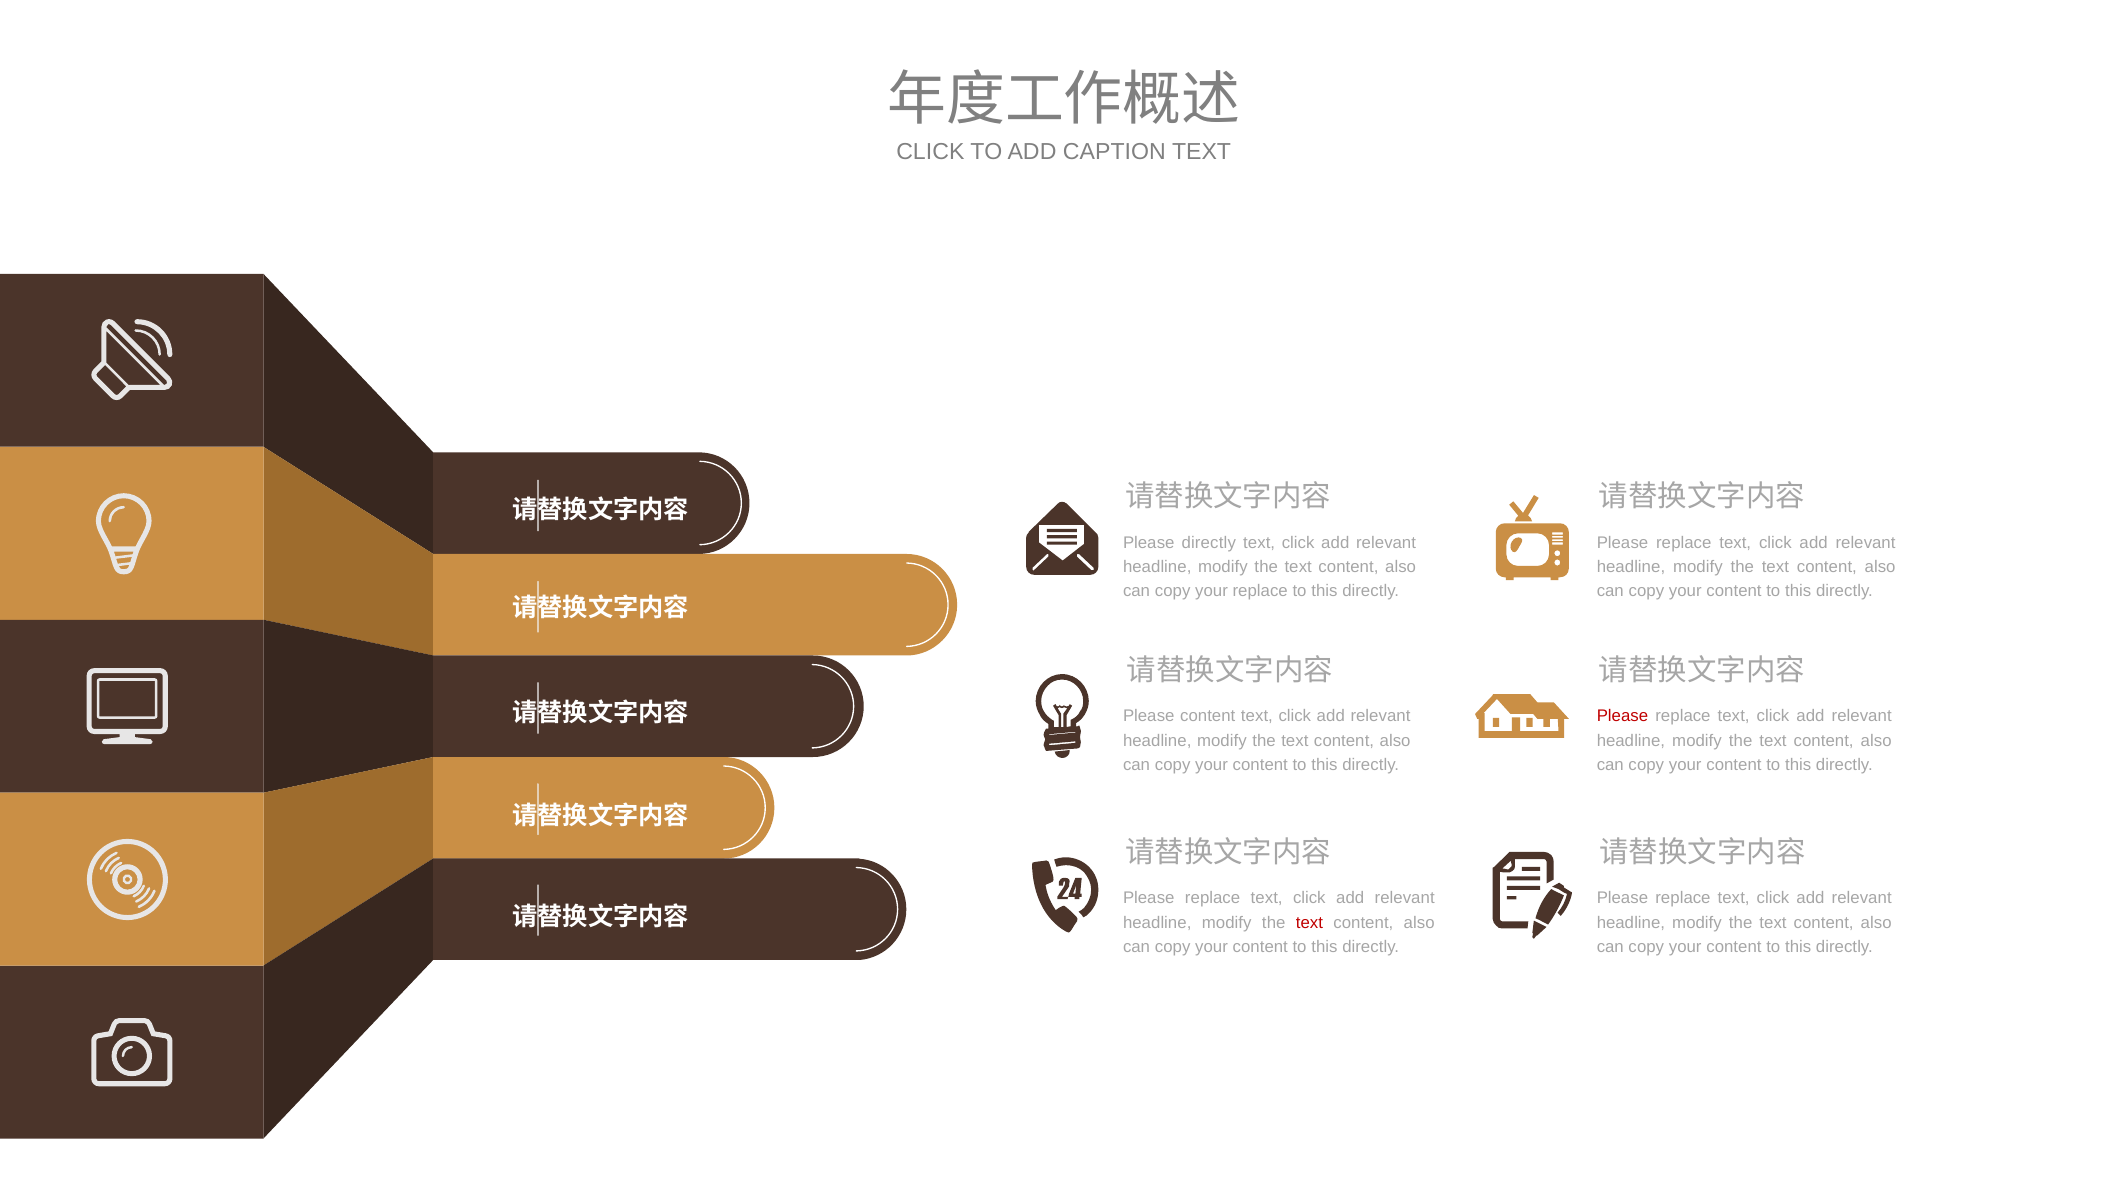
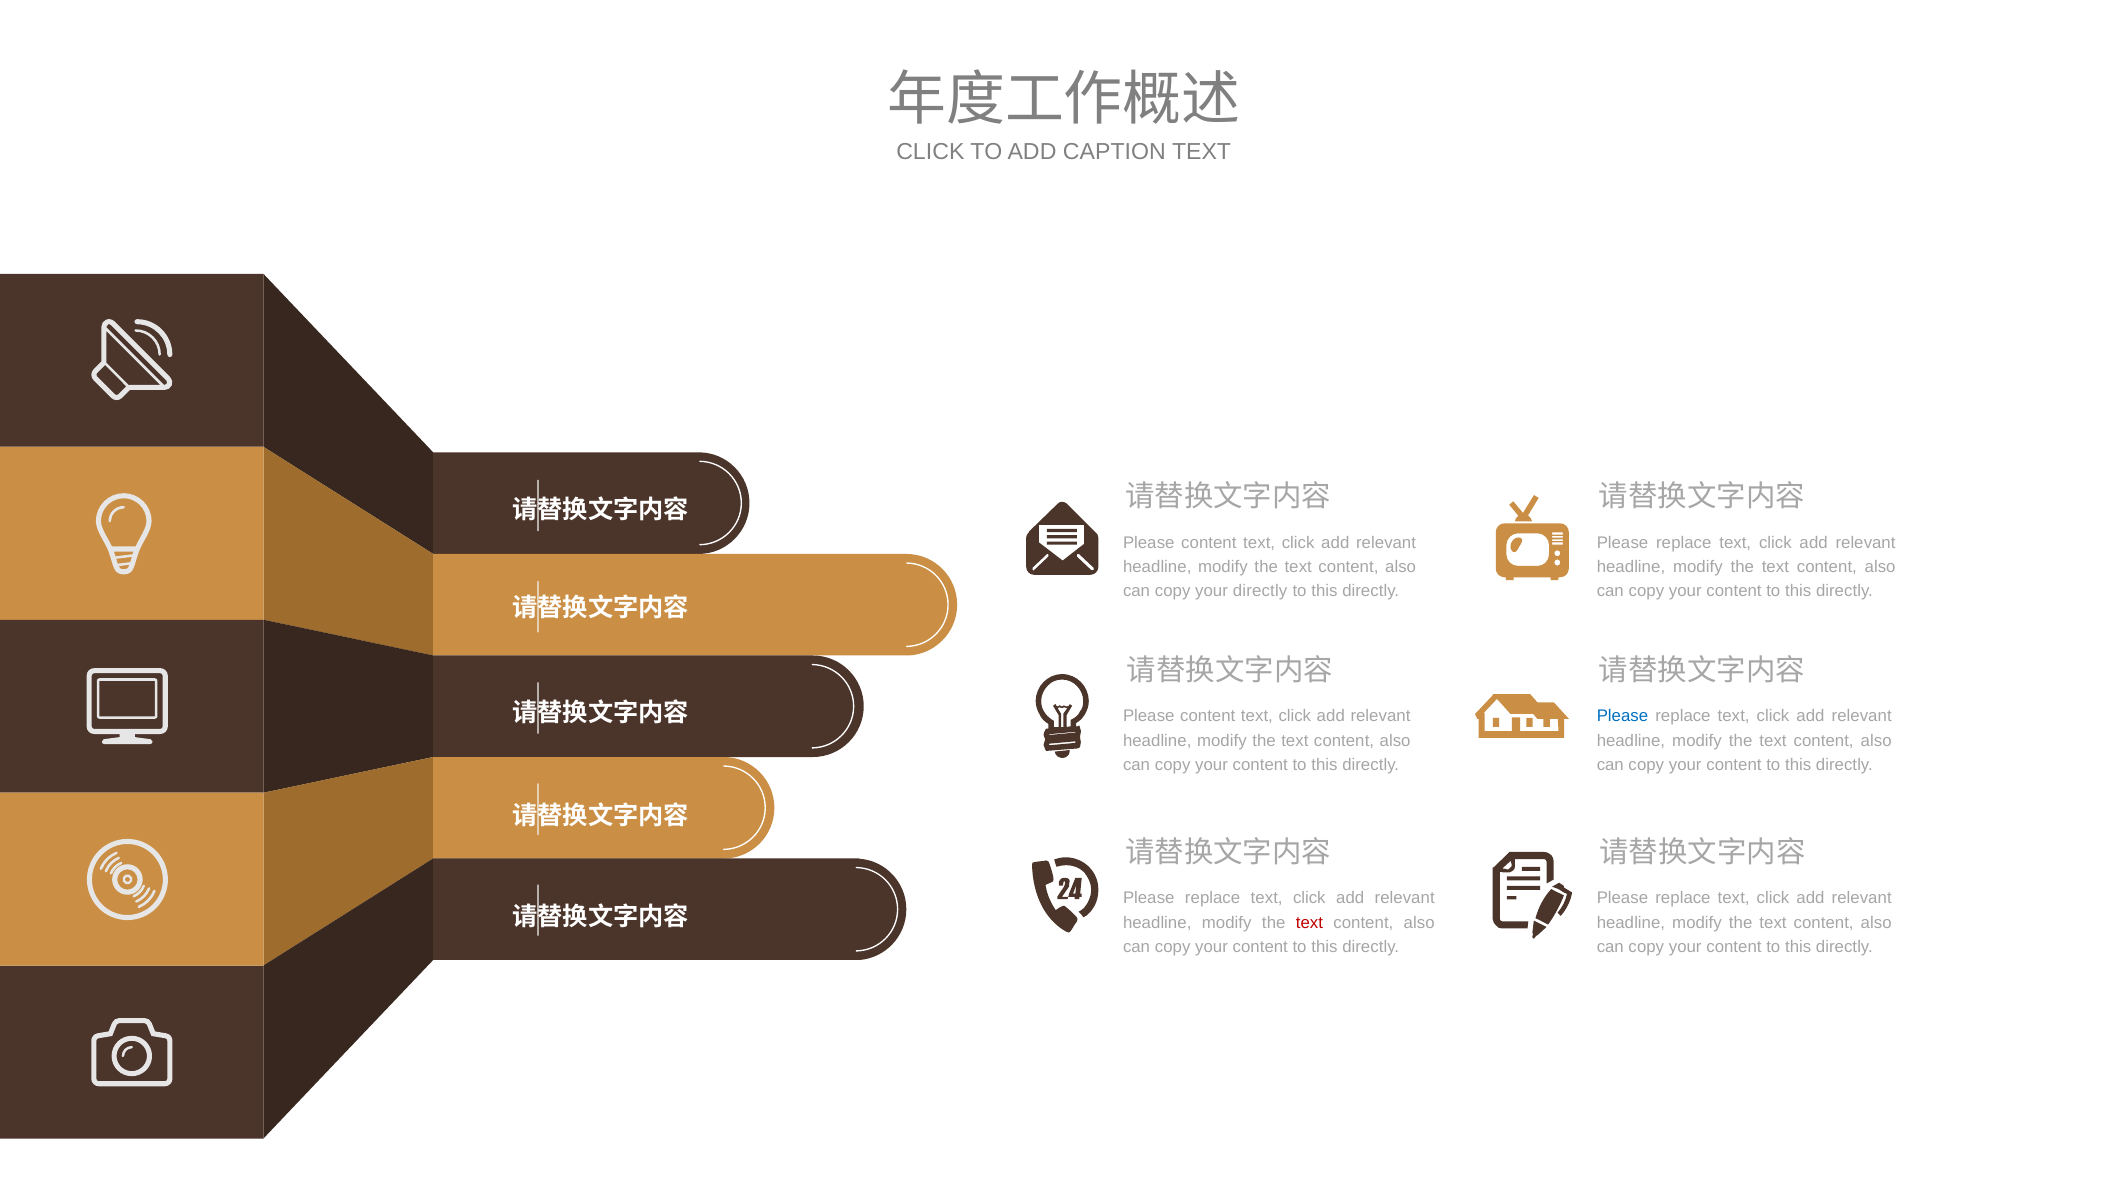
directly: directly -> content (1209, 543)
your replace: replace -> directly (1260, 591)
Please colour: red -> blue (1622, 716)
